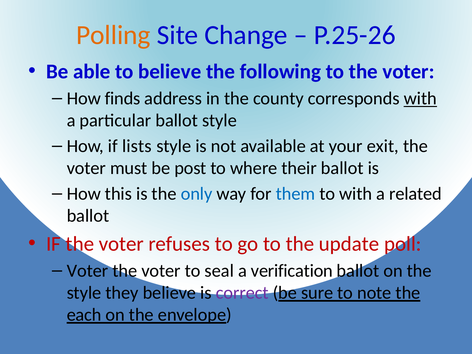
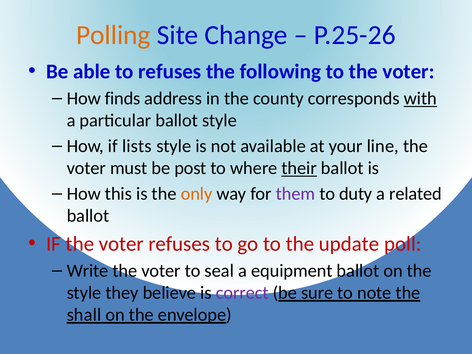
to believe: believe -> refuses (170, 71)
exit: exit -> line (383, 146)
their underline: none -> present (299, 168)
only colour: blue -> orange (197, 194)
them colour: blue -> purple (296, 194)
to with: with -> duty (356, 194)
Voter: Voter -> Write (88, 271)
verification: verification -> equipment (292, 271)
each: each -> shall (84, 315)
